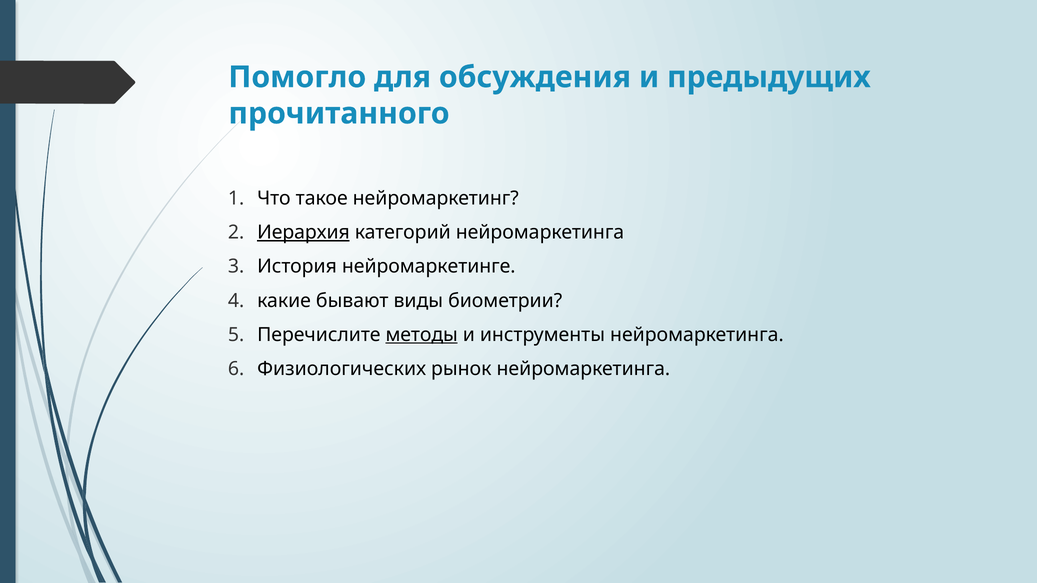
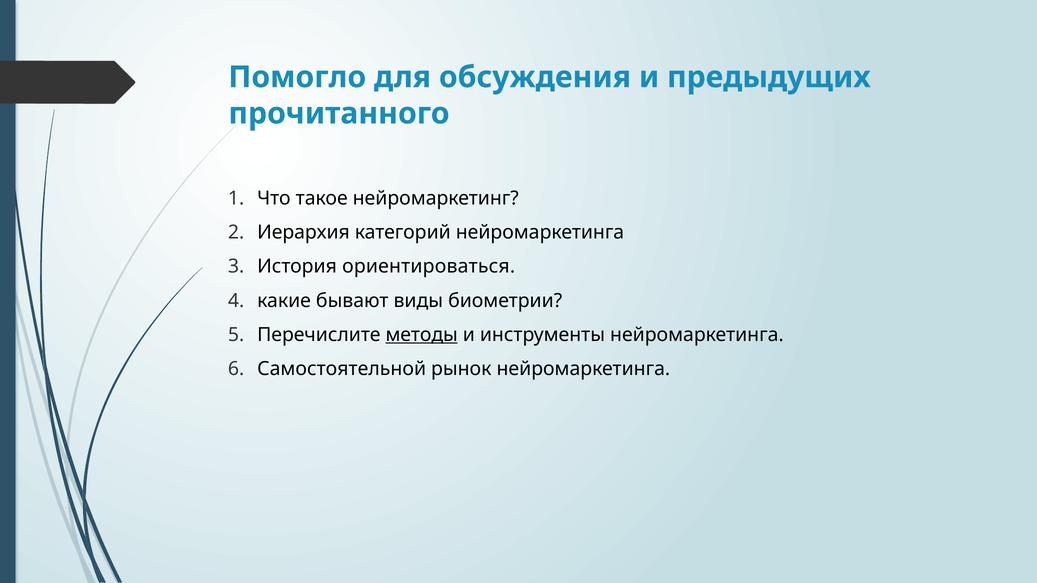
Иерархия underline: present -> none (303, 233)
нейромаркетинге: нейромаркетинге -> ориентироваться (429, 267)
Физиологических: Физиологических -> Самостоятельной (342, 369)
